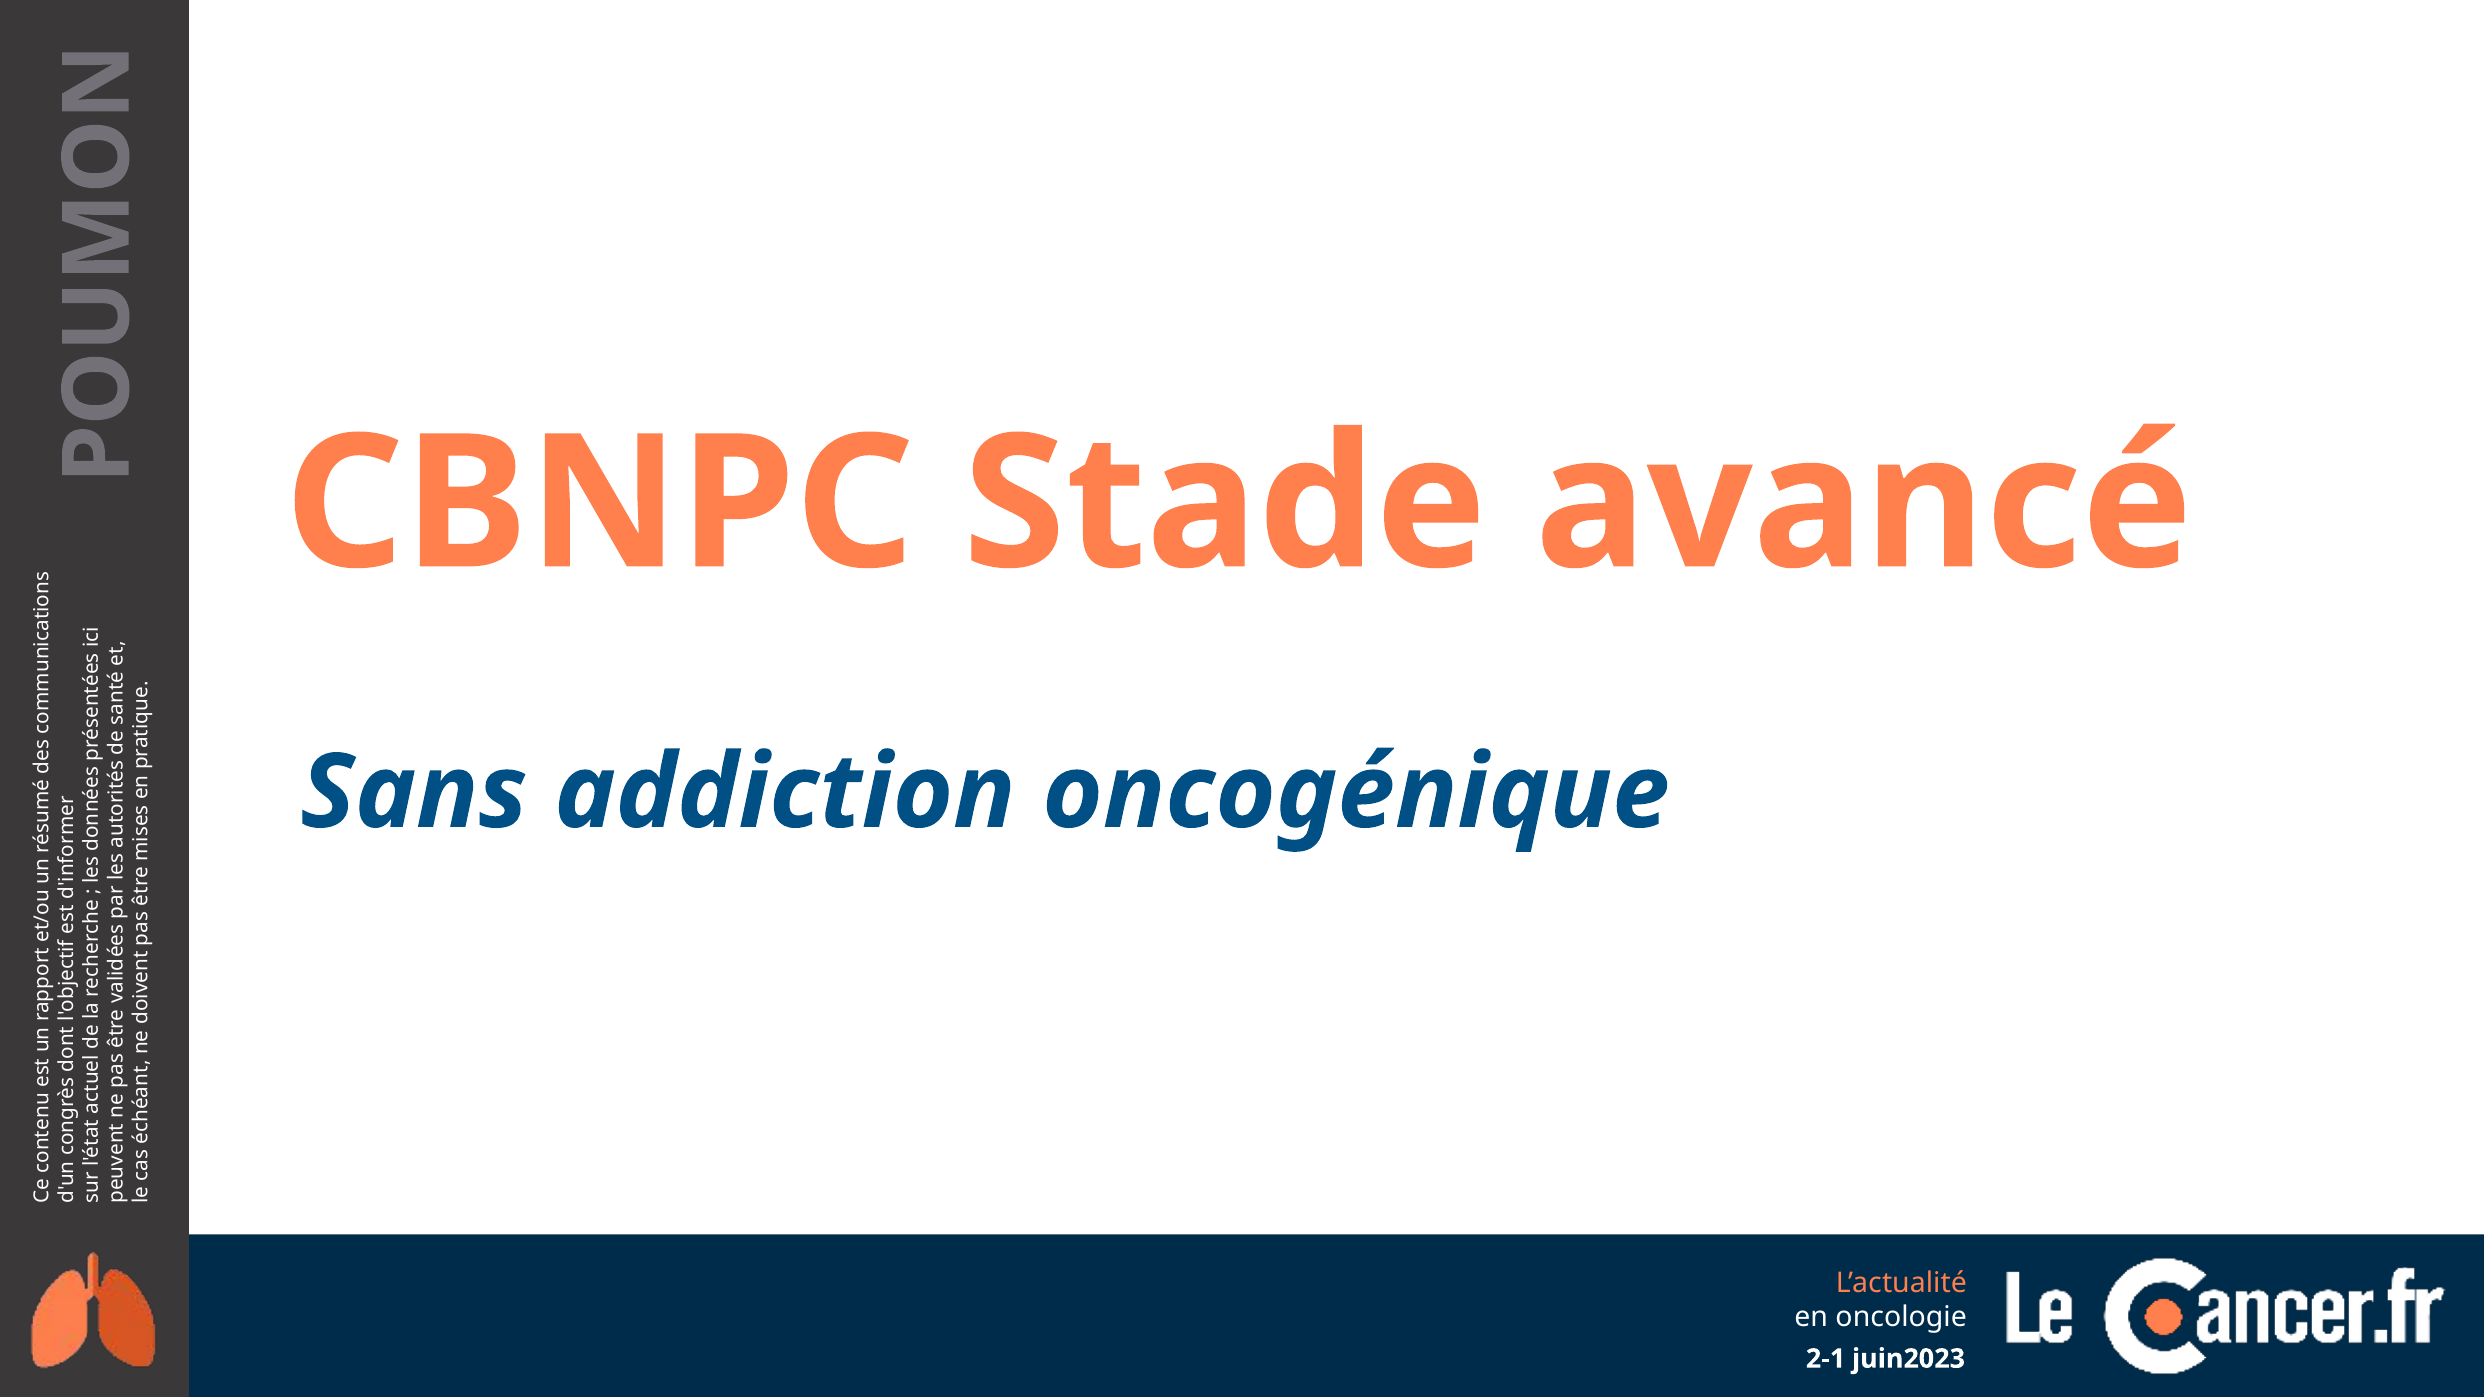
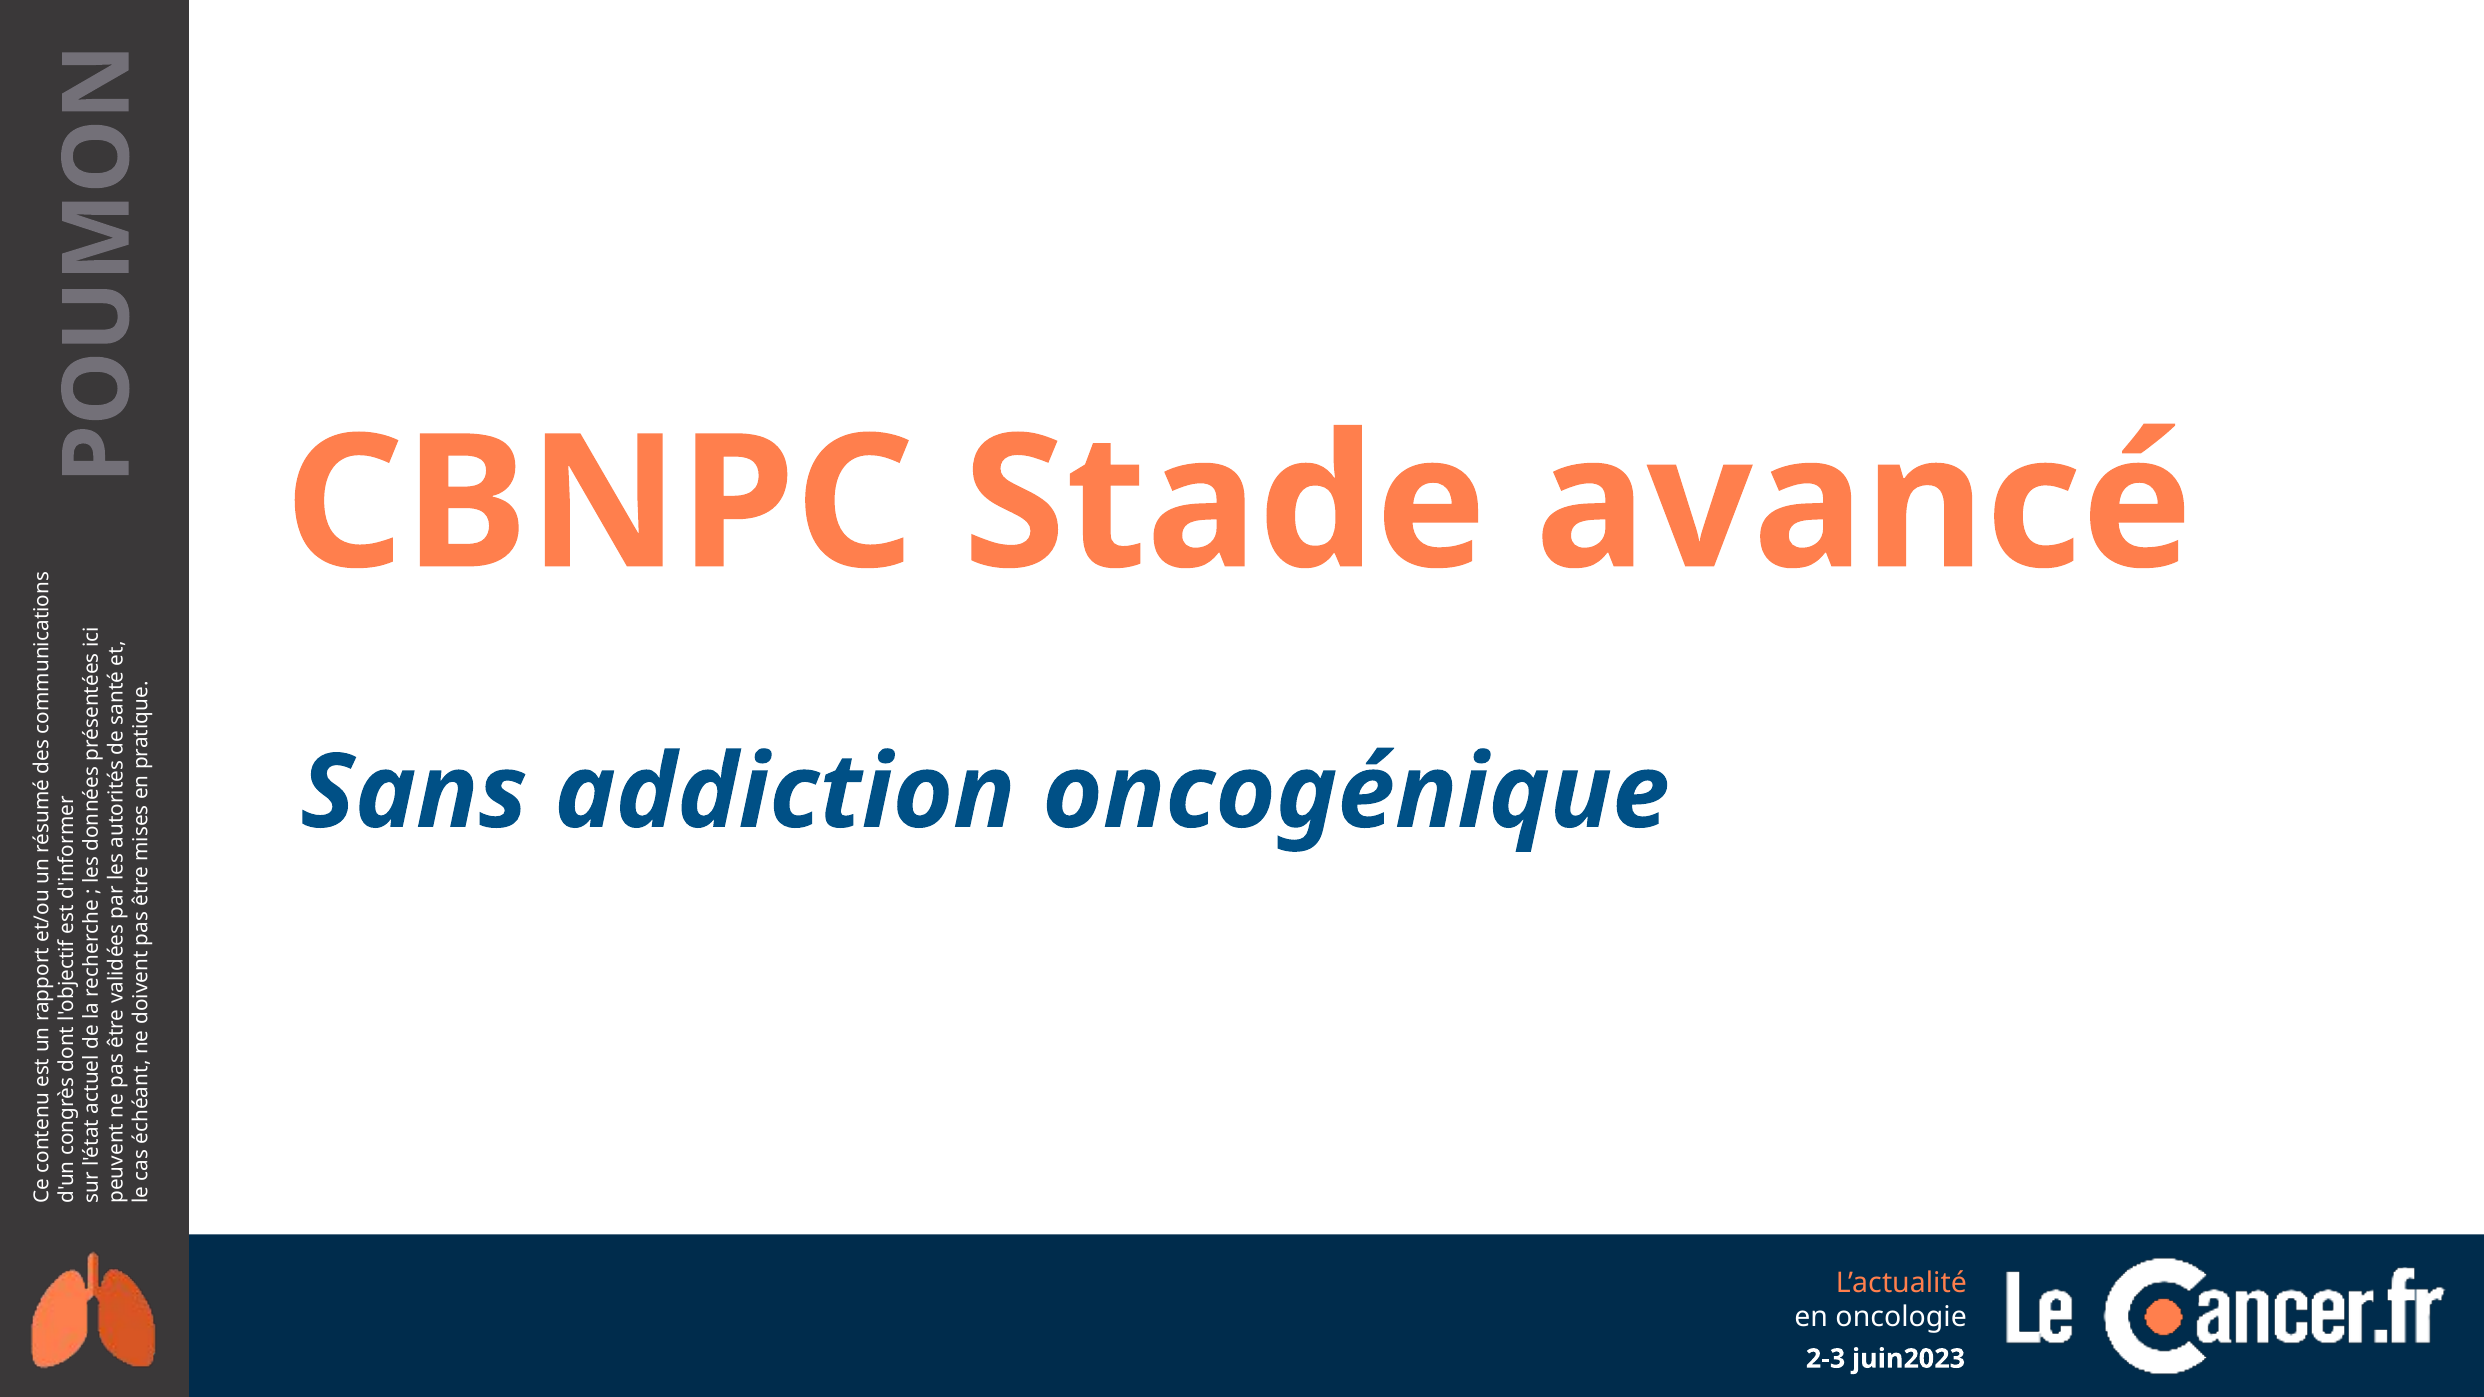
2-1: 2-1 -> 2-3 (1826, 1359)
